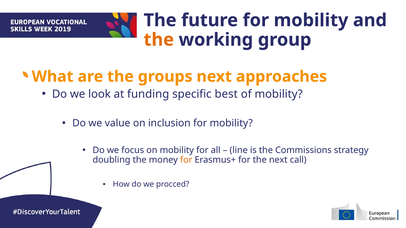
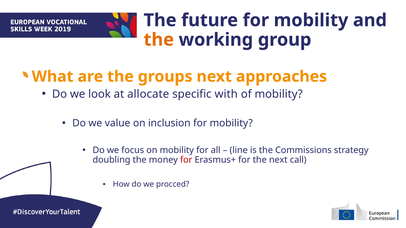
funding: funding -> allocate (148, 94)
best: best -> with (226, 94)
for colour: orange -> red (186, 160)
